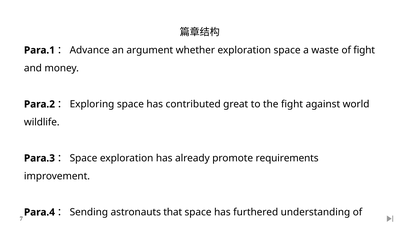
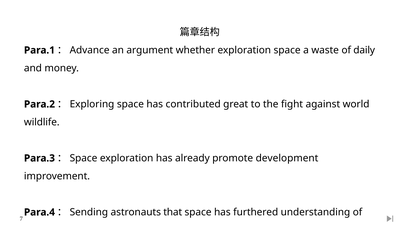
of fight: fight -> daily (364, 50)
requirements: requirements -> development (287, 158)
